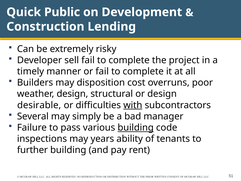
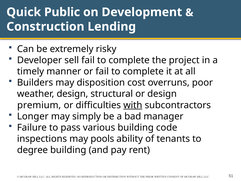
desirable: desirable -> premium (39, 105)
Several: Several -> Longer (33, 116)
building underline: present -> none (136, 127)
years: years -> pools (102, 139)
further: further -> degree (32, 150)
